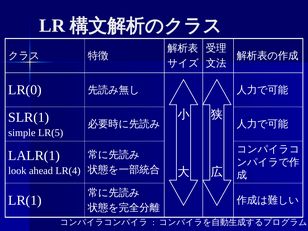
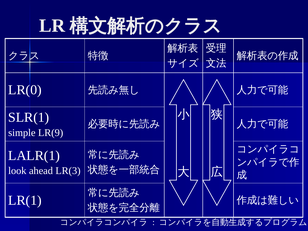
LR(5: LR(5 -> LR(9 (51, 133)
LR(4: LR(4 -> LR(3 (68, 171)
